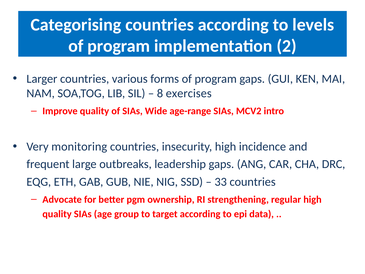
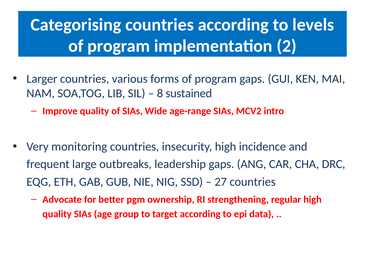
exercises: exercises -> sustained (189, 93)
33: 33 -> 27 (221, 182)
